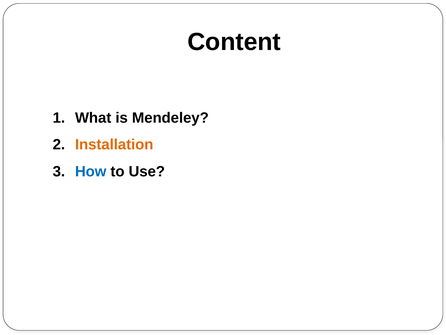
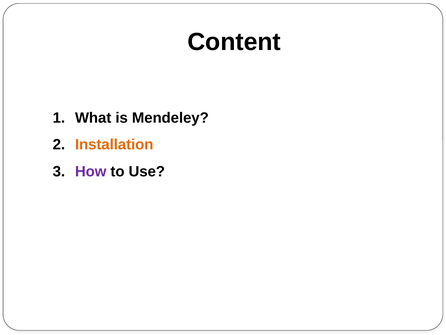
How colour: blue -> purple (91, 171)
